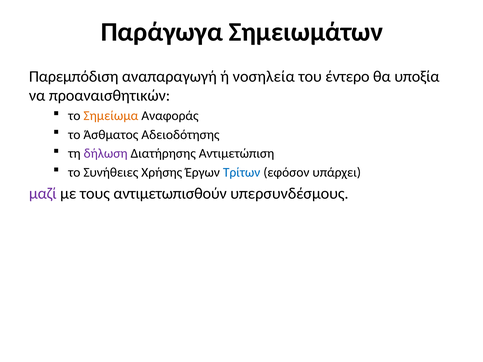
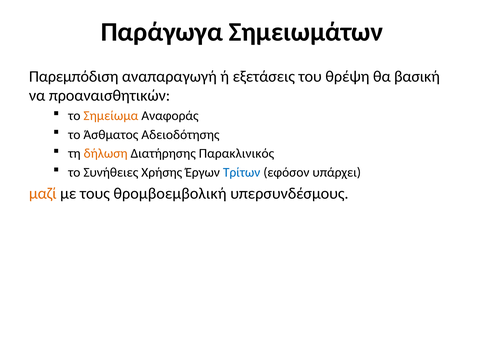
νοσηλεία: νοσηλεία -> εξετάσεις (264, 76)
έντερο: έντερο -> θρέψη (347, 76)
υποξία: υποξία -> βασική (417, 76)
δήλωση colour: purple -> orange (106, 154)
Αντιμετώπιση: Αντιμετώπιση -> Παρακλινικός (236, 154)
μαζί colour: purple -> orange (43, 193)
αντιμετωπισθούν: αντιμετωπισθούν -> θρομβοεμβολική (170, 193)
